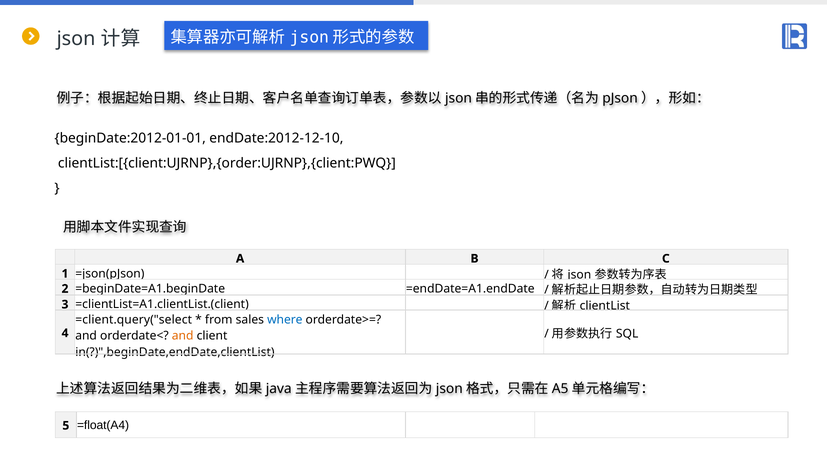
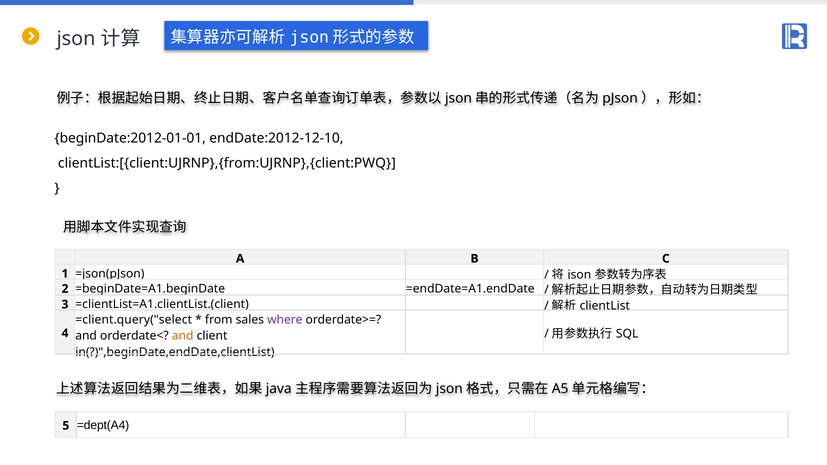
clientList:[{client:UJRNP},{order:UJRNP},{client:PWQ: clientList:[{client:UJRNP},{order:UJRNP},{client:PWQ -> clientList:[{client:UJRNP},{from:UJRNP},{client:PWQ (227, 163)
where colour: blue -> purple (285, 320)
=float(A4: =float(A4 -> =dept(A4 (103, 425)
